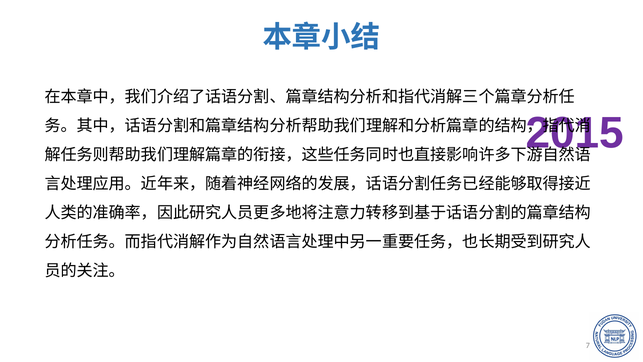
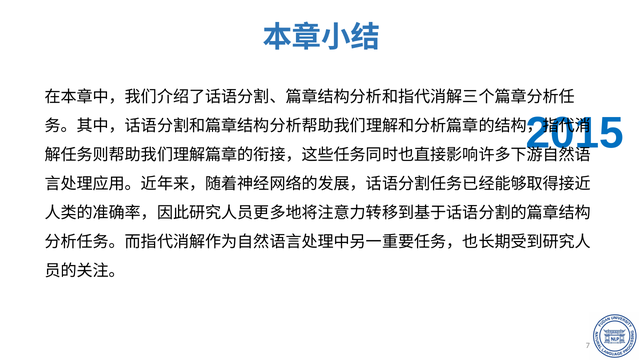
2015 colour: purple -> blue (575, 133)
